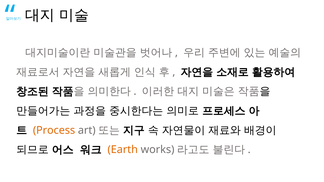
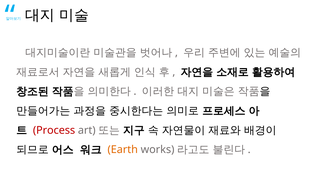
Process colour: orange -> red (54, 130)
